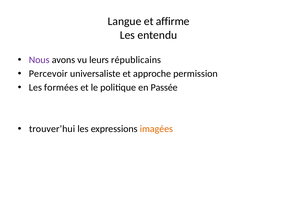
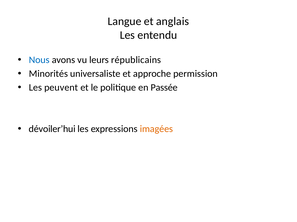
affirme: affirme -> anglais (173, 21)
Nous colour: purple -> blue (39, 60)
Percevoir: Percevoir -> Minorités (48, 74)
formées: formées -> peuvent (61, 88)
trouver’hui: trouver’hui -> dévoiler’hui (52, 129)
